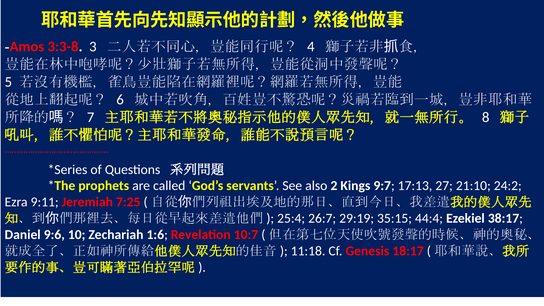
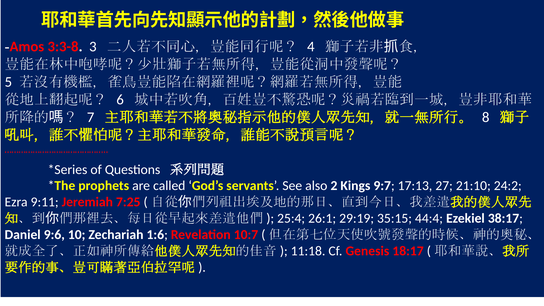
26:7: 26:7 -> 26:1 (322, 219)
